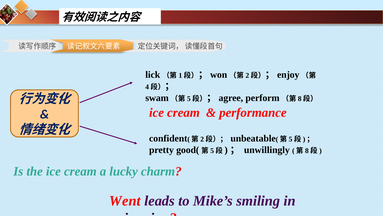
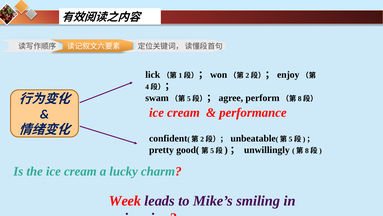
Went: Went -> Week (125, 200)
